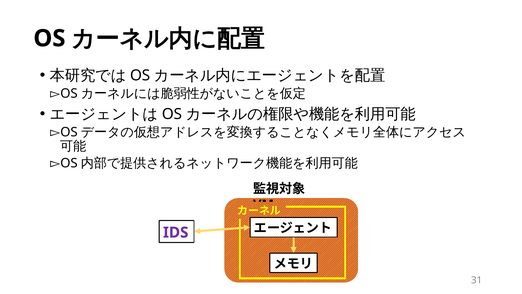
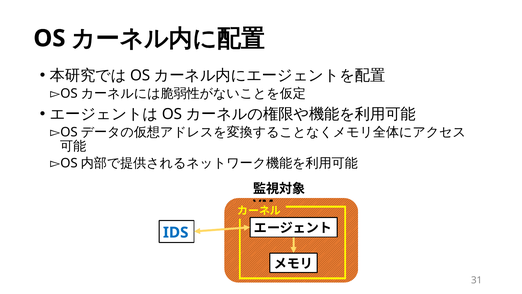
IDS colour: purple -> blue (176, 232)
